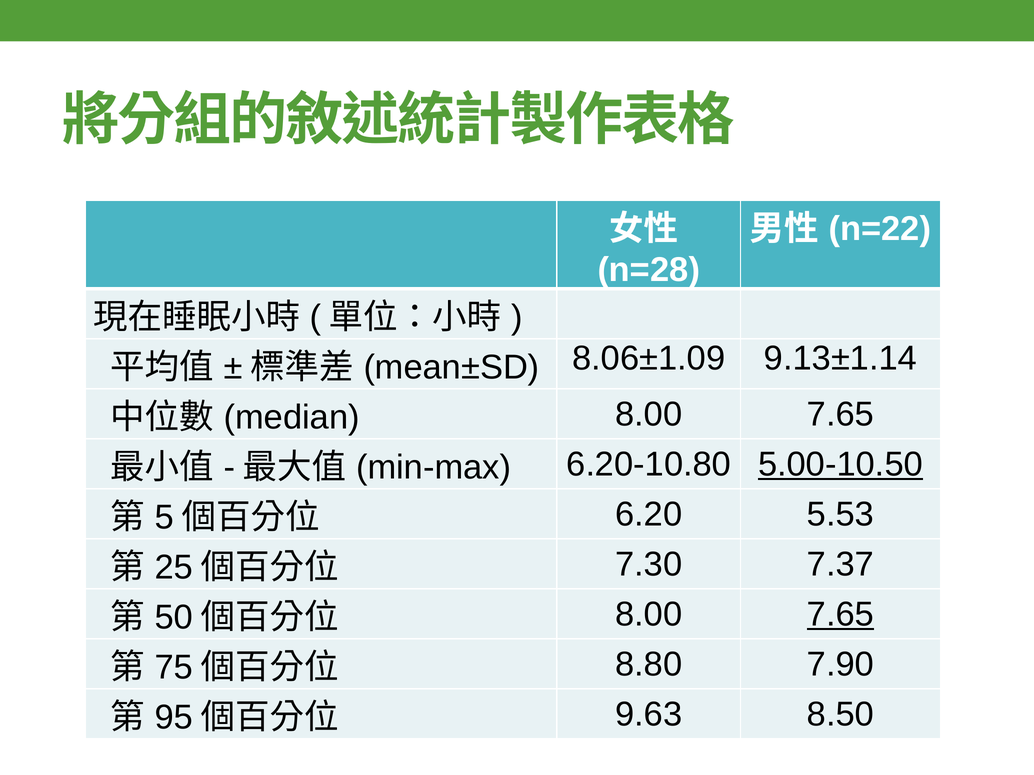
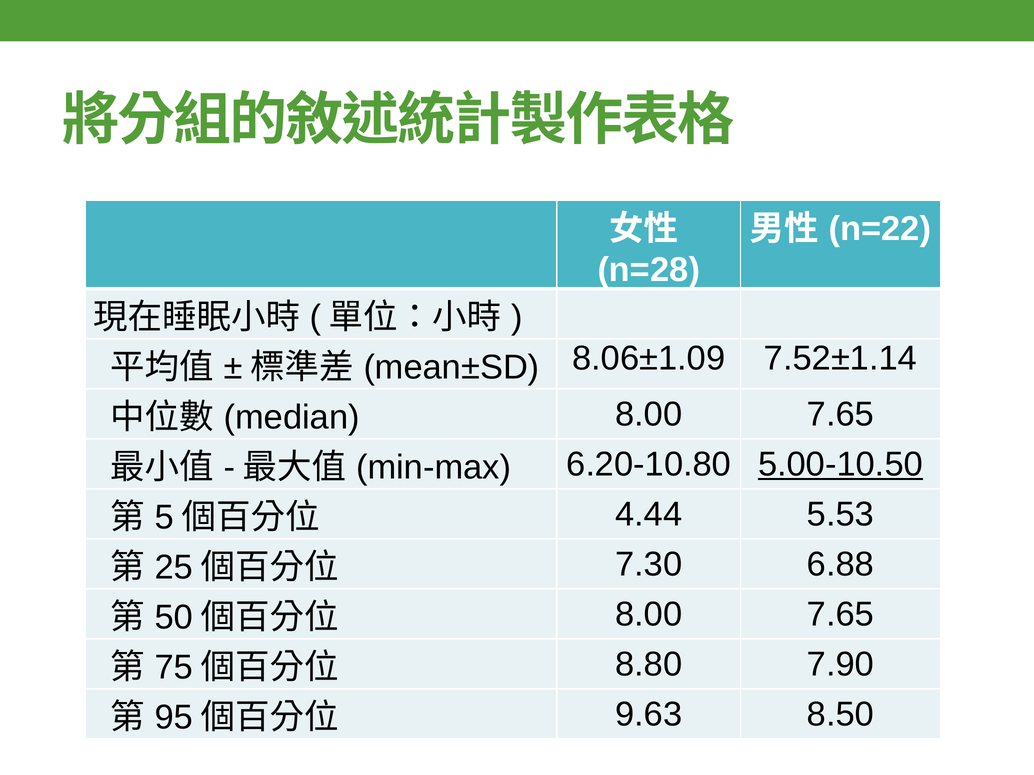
9.13±1.14: 9.13±1.14 -> 7.52±1.14 (840, 359)
6.20: 6.20 -> 4.44 (649, 515)
7.37: 7.37 -> 6.88 (840, 565)
7.65 underline: present -> none (840, 615)
